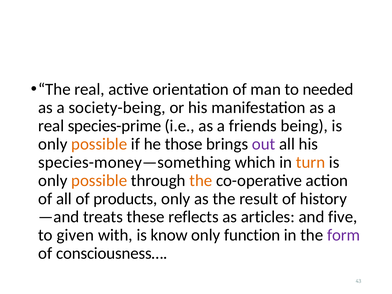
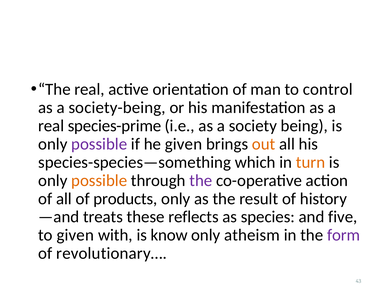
needed: needed -> control (328, 89)
friends: friends -> society (253, 126)
possible colour: orange -> purple (99, 144)
he those: those -> given (183, 144)
out colour: purple -> orange (264, 144)
species-money—something: species-money—something -> species-species—something (135, 162)
the colour: orange -> purple (201, 180)
articles: articles -> species (268, 217)
function: function -> atheism (252, 235)
consciousness…: consciousness… -> revolutionary… (112, 253)
